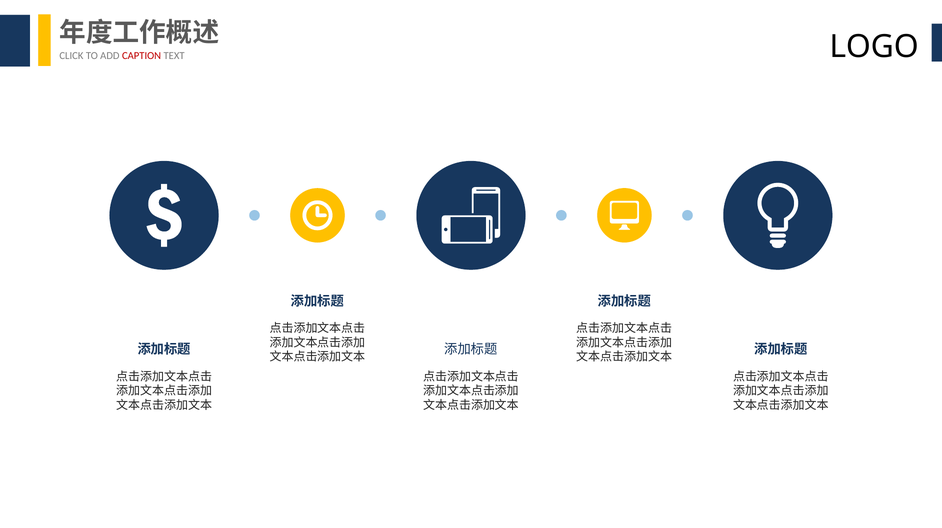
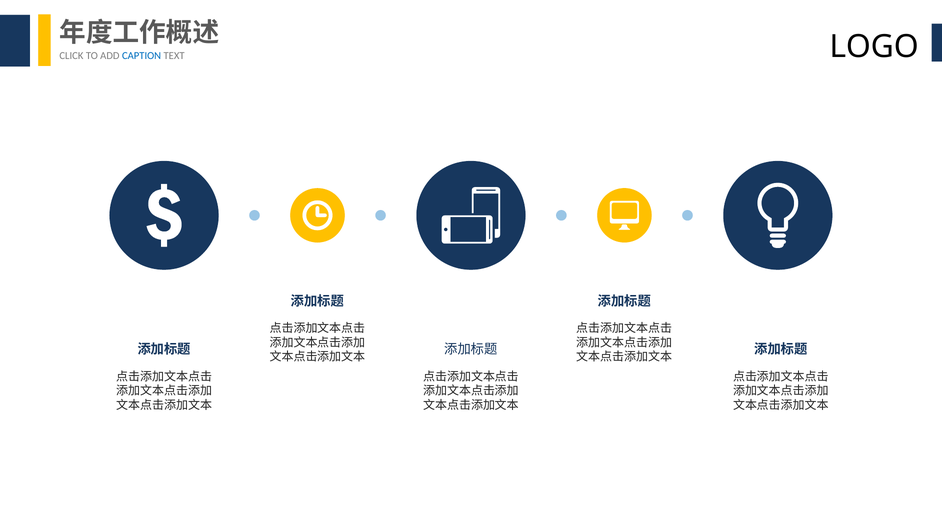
CAPTION colour: red -> blue (142, 56)
